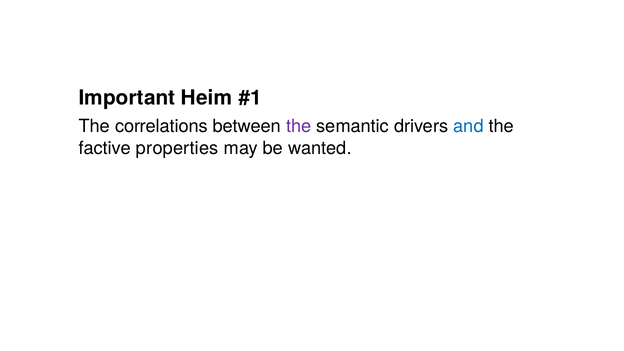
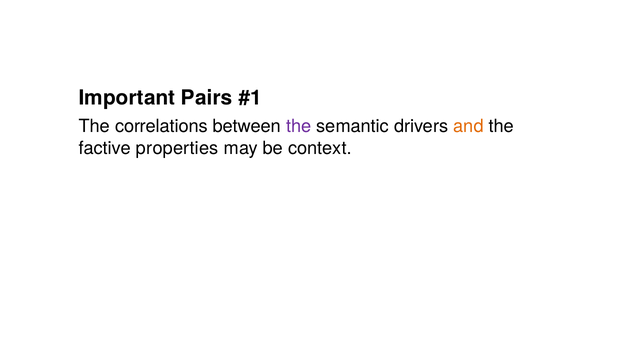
Heim: Heim -> Pairs (207, 98)
and colour: blue -> orange (468, 126)
wanted: wanted -> context (320, 148)
